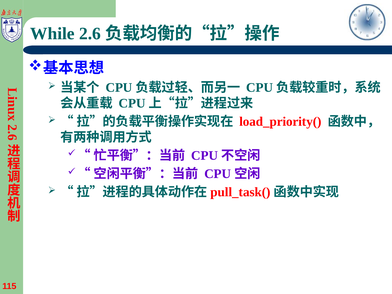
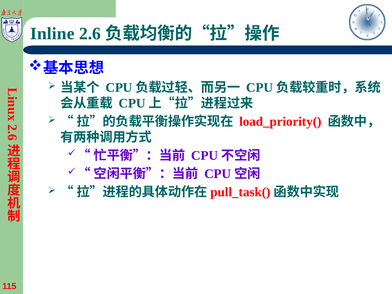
While: While -> Inline (52, 34)
